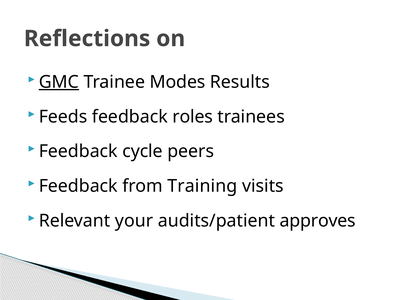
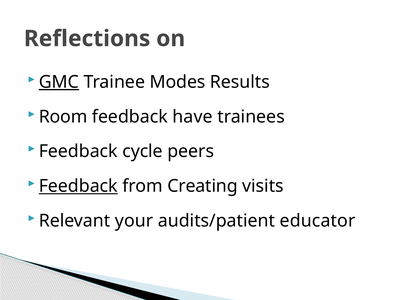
Feeds: Feeds -> Room (63, 116)
roles: roles -> have (193, 116)
Feedback underline: none -> present (78, 186)
Training: Training -> Creating (202, 186)
approves: approves -> educator (318, 220)
